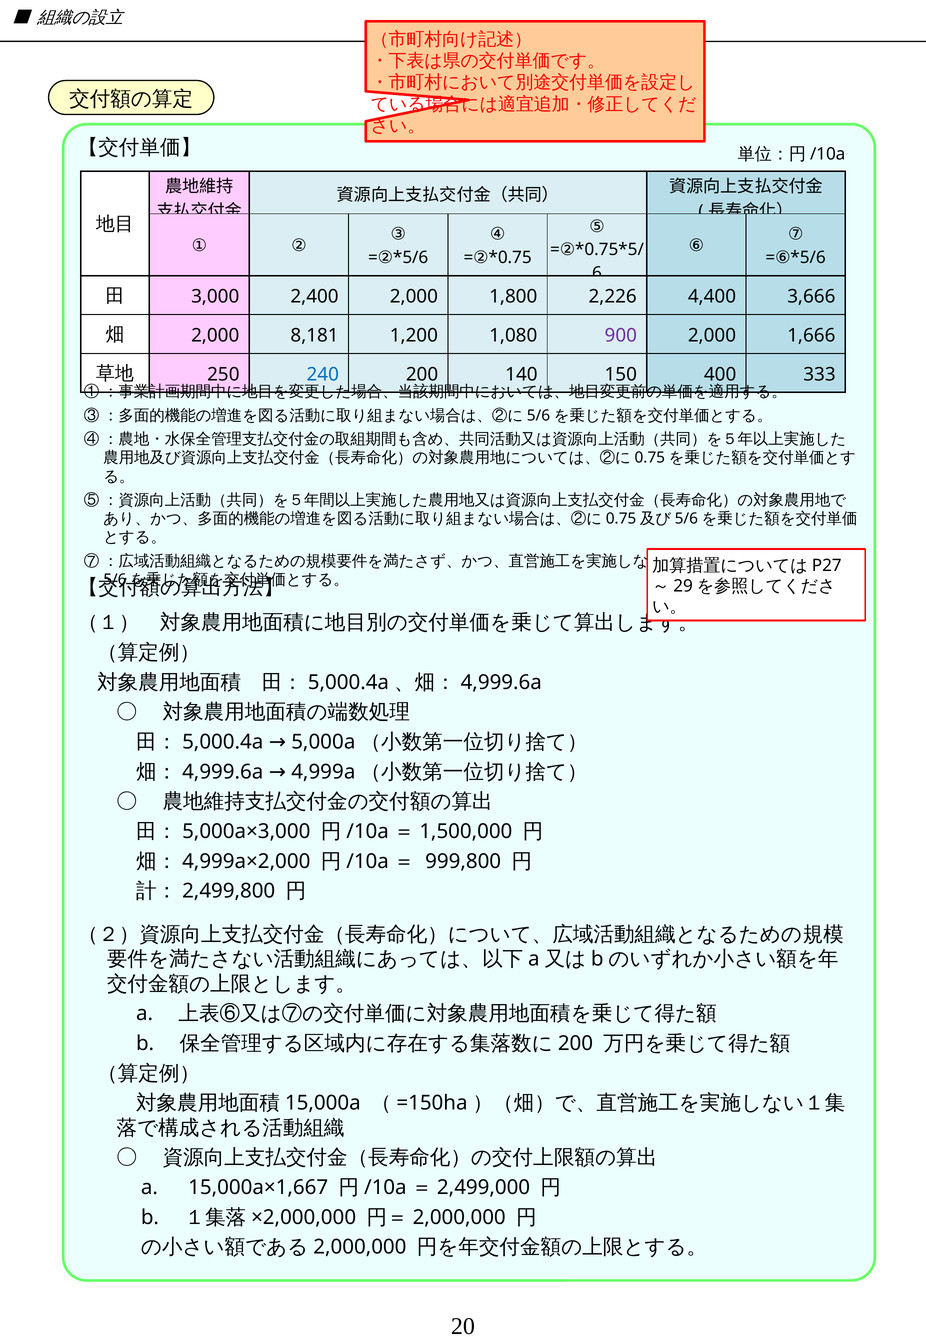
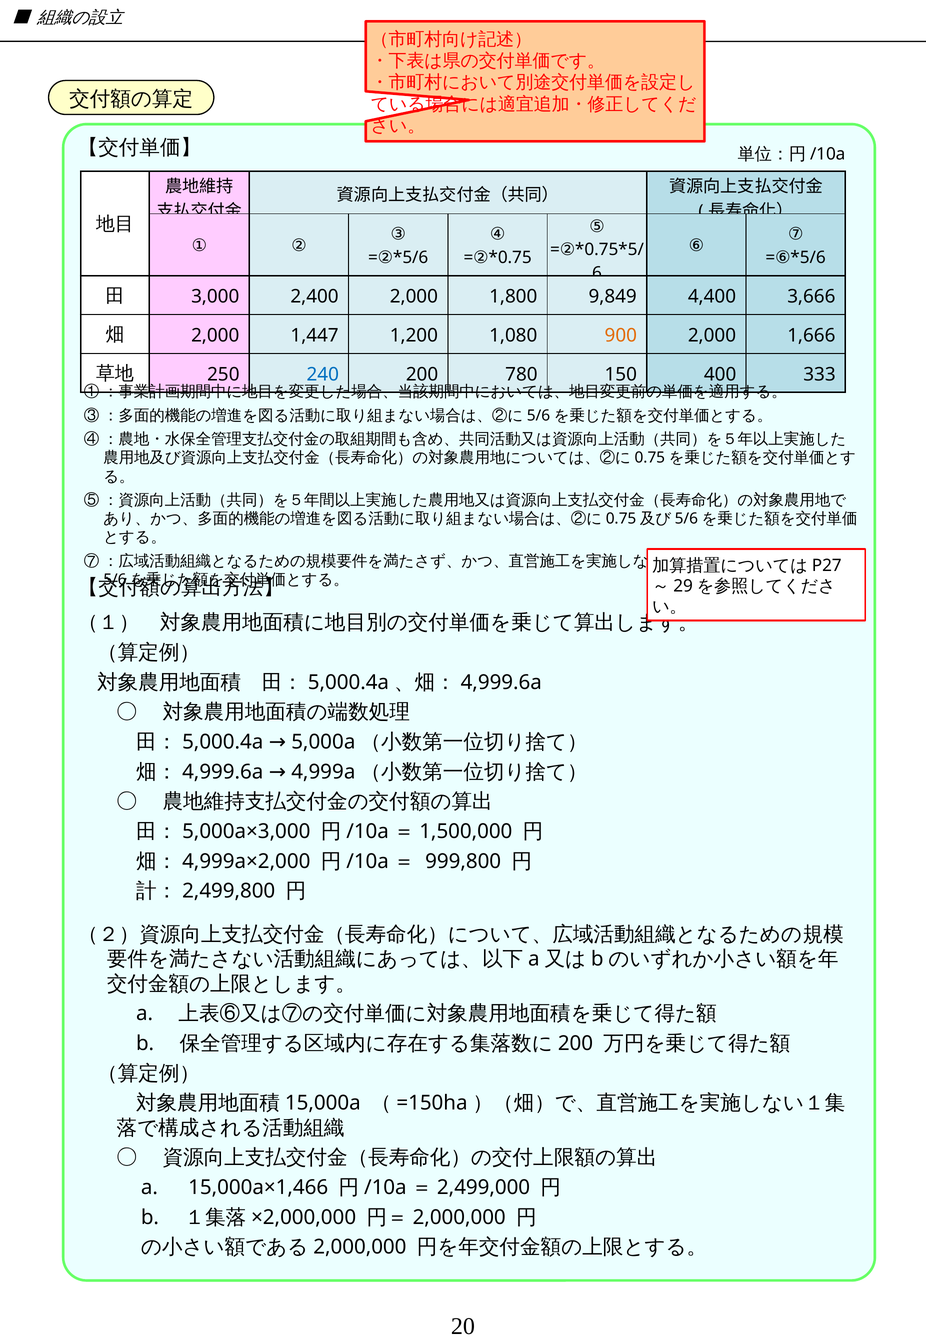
2,226: 2,226 -> 9,849 (613, 297)
8,181: 8,181 -> 1,447 (315, 336)
900 colour: purple -> orange (621, 336)
140: 140 -> 780 (521, 375)
15,000a×1,667: 15,000a×1,667 -> 15,000a×1,466 (258, 1188)
